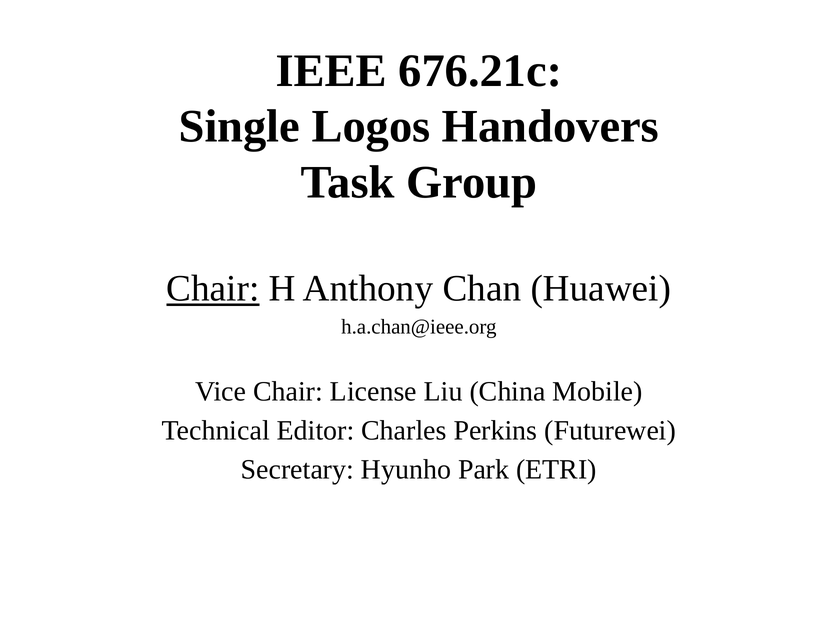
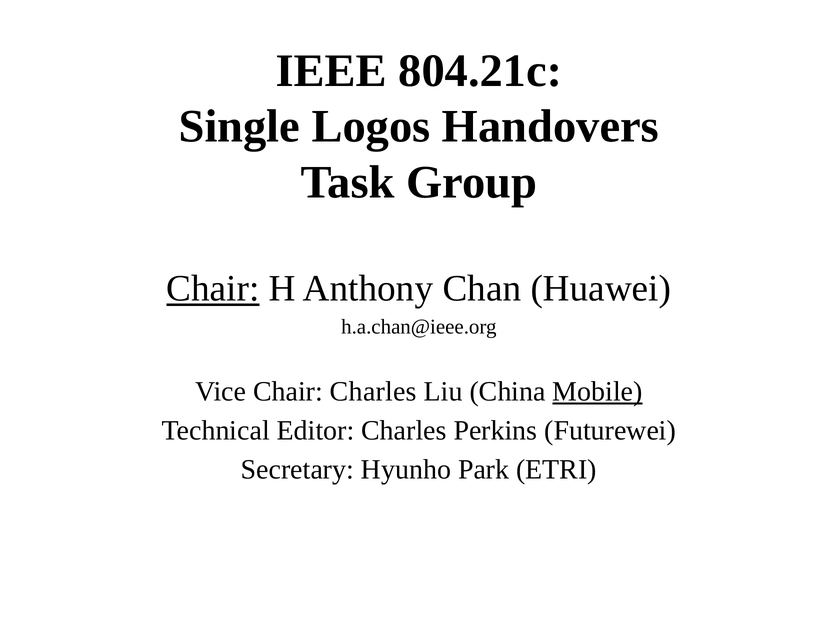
676.21c: 676.21c -> 804.21c (480, 71)
Chair License: License -> Charles (373, 391)
Mobile underline: none -> present (597, 391)
